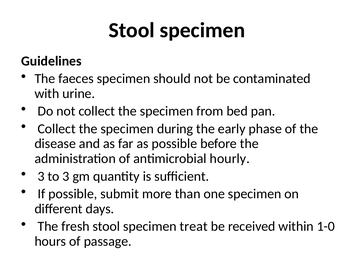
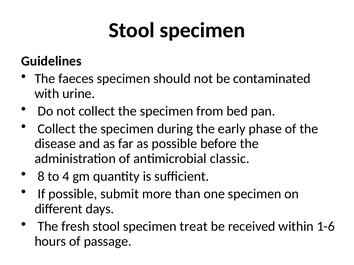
hourly: hourly -> classic (230, 159)
3: 3 -> 8 (41, 177)
to 3: 3 -> 4 (66, 177)
1-0: 1-0 -> 1-6 (326, 227)
